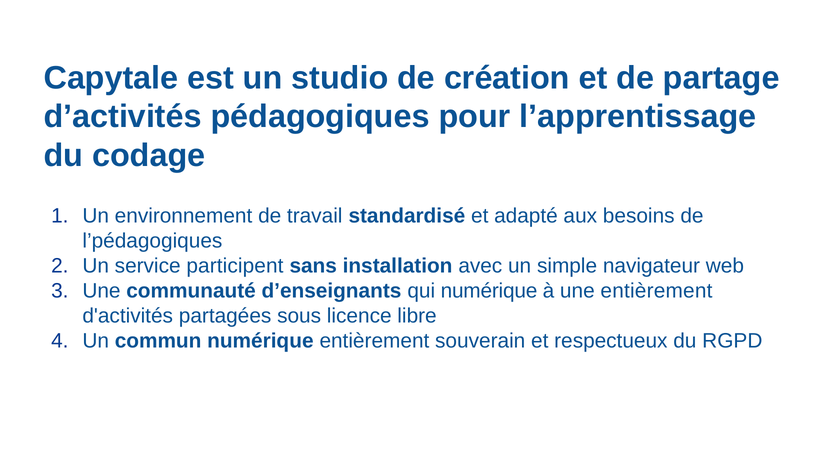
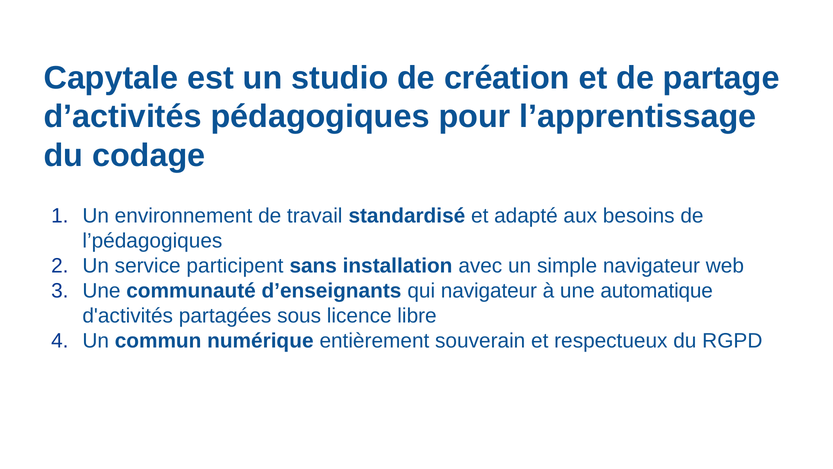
qui numérique: numérique -> navigateur (489, 291)
une entièrement: entièrement -> automatique (657, 291)
